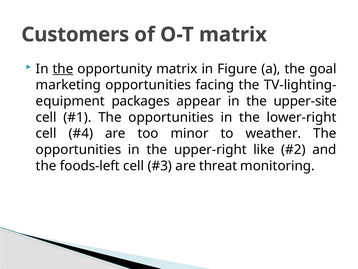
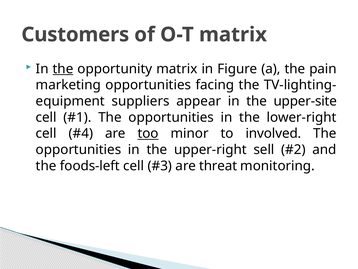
goal: goal -> pain (323, 69)
packages: packages -> suppliers (141, 101)
too underline: none -> present (148, 133)
weather: weather -> involved (273, 133)
like: like -> sell (264, 149)
